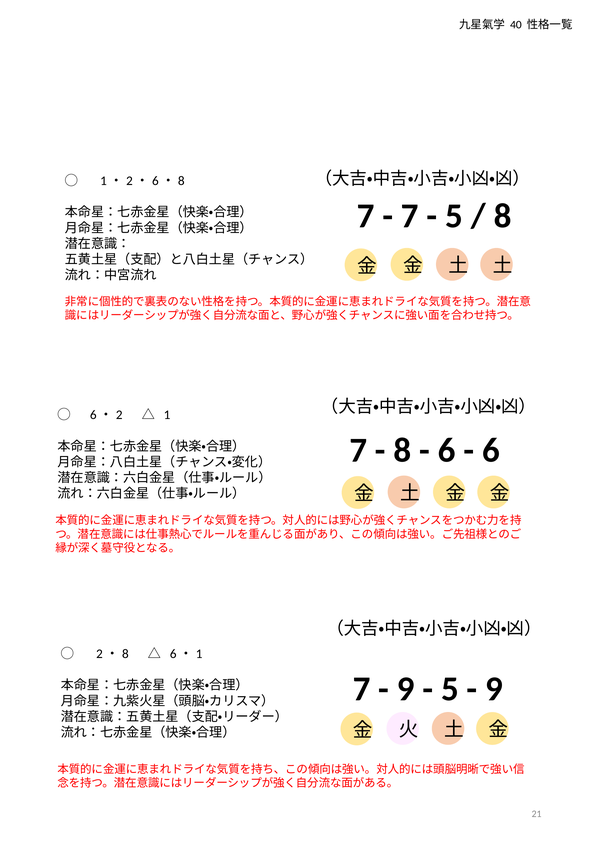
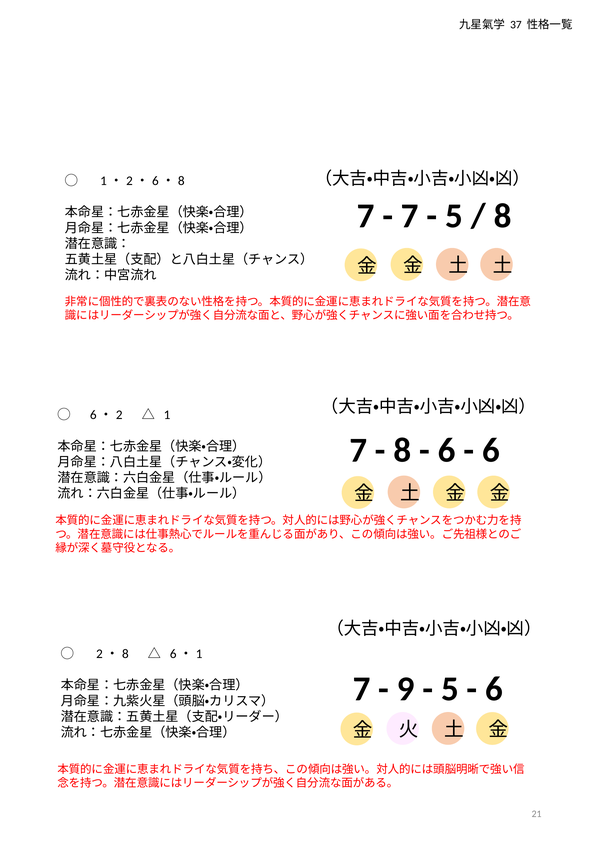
40: 40 -> 37 (516, 25)
9: 9 -> 6 (494, 688)
